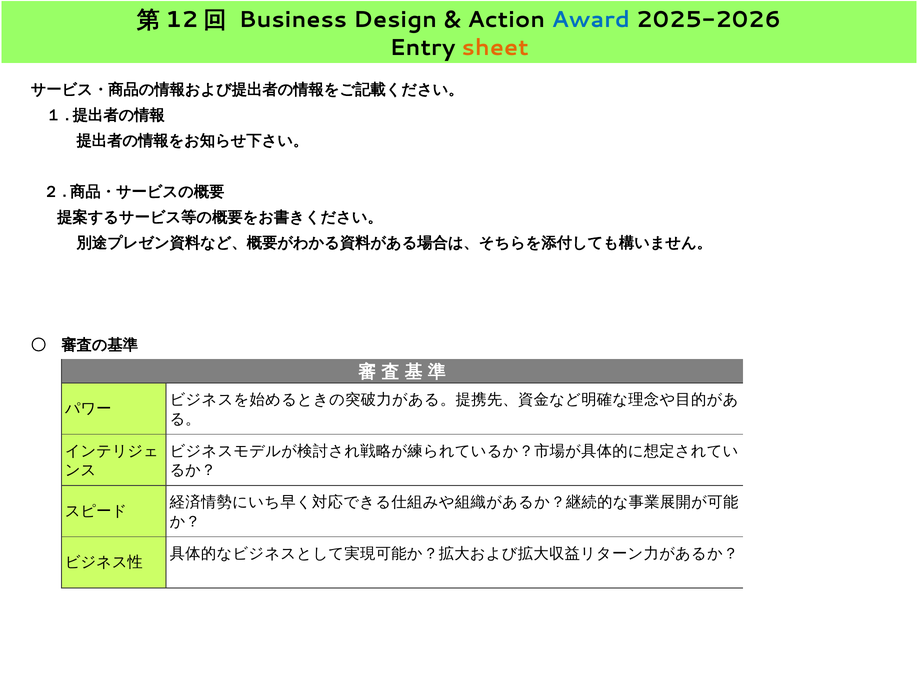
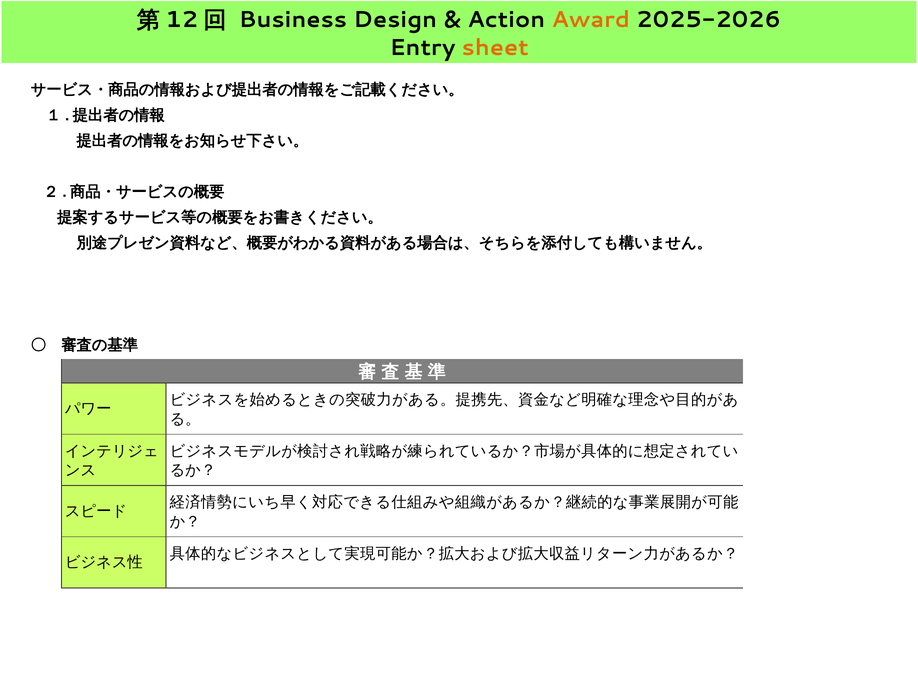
Award colour: blue -> orange (591, 20)
